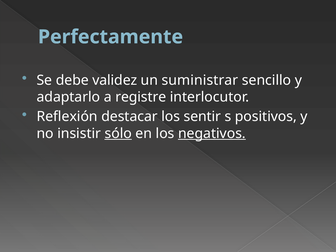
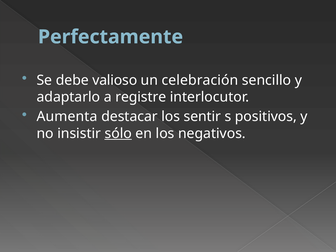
validez: validez -> valioso (115, 80)
suministrar: suministrar -> celebración (200, 80)
Reflexión: Reflexión -> Aumenta (67, 117)
negativos underline: present -> none (212, 133)
